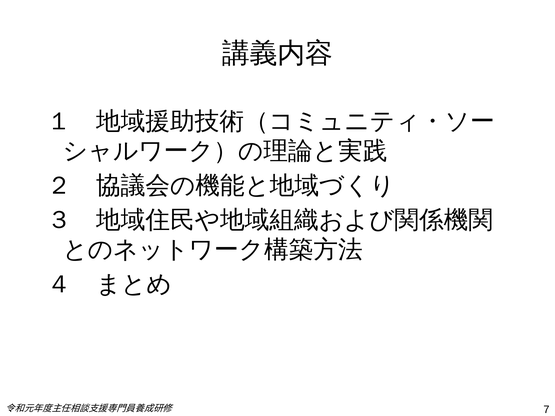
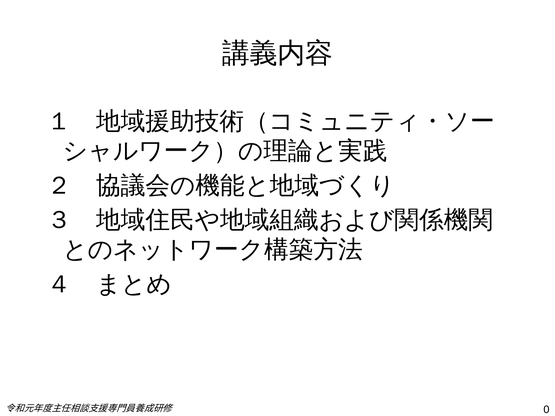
7: 7 -> 0 (546, 410)
